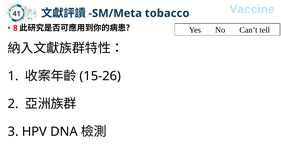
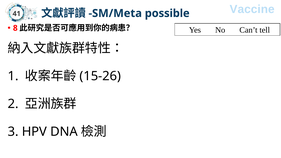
tobacco: tobacco -> possible (167, 13)
